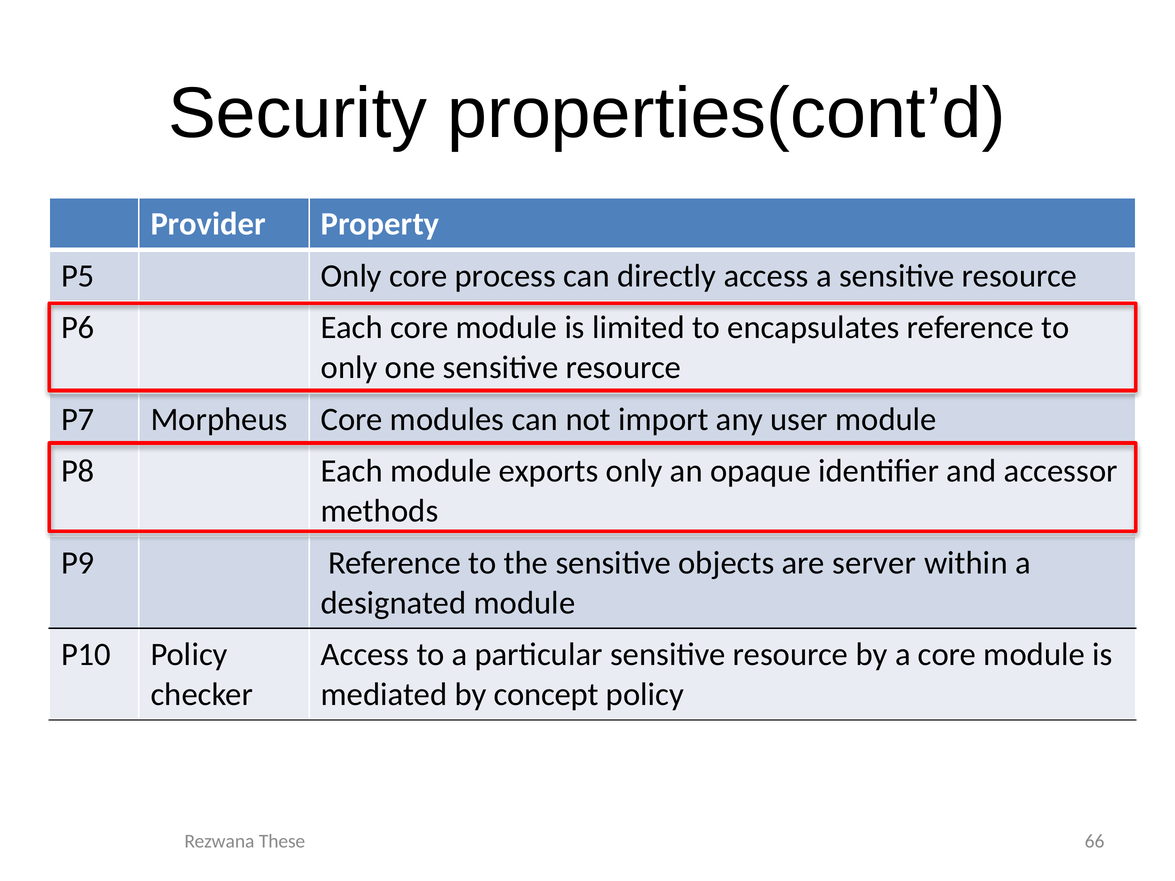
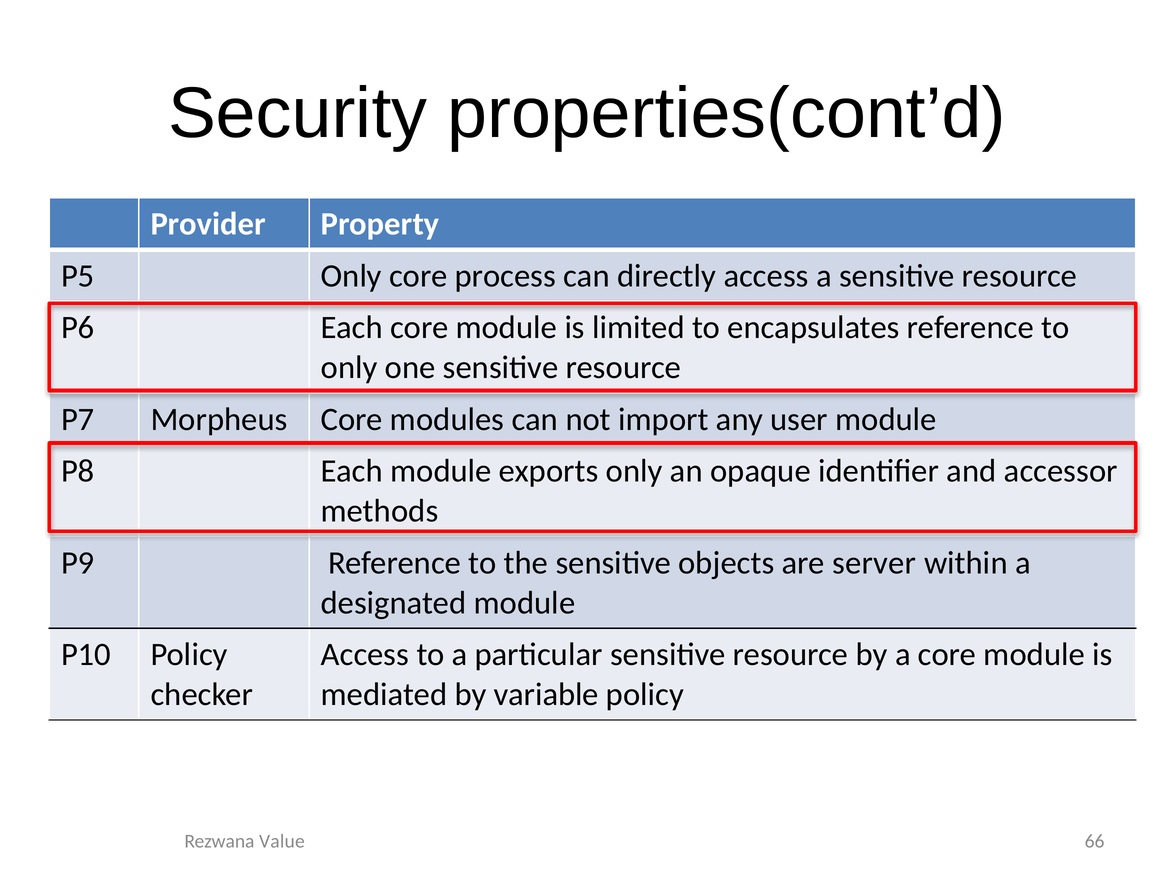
concept: concept -> variable (546, 695)
These: These -> Value (282, 842)
